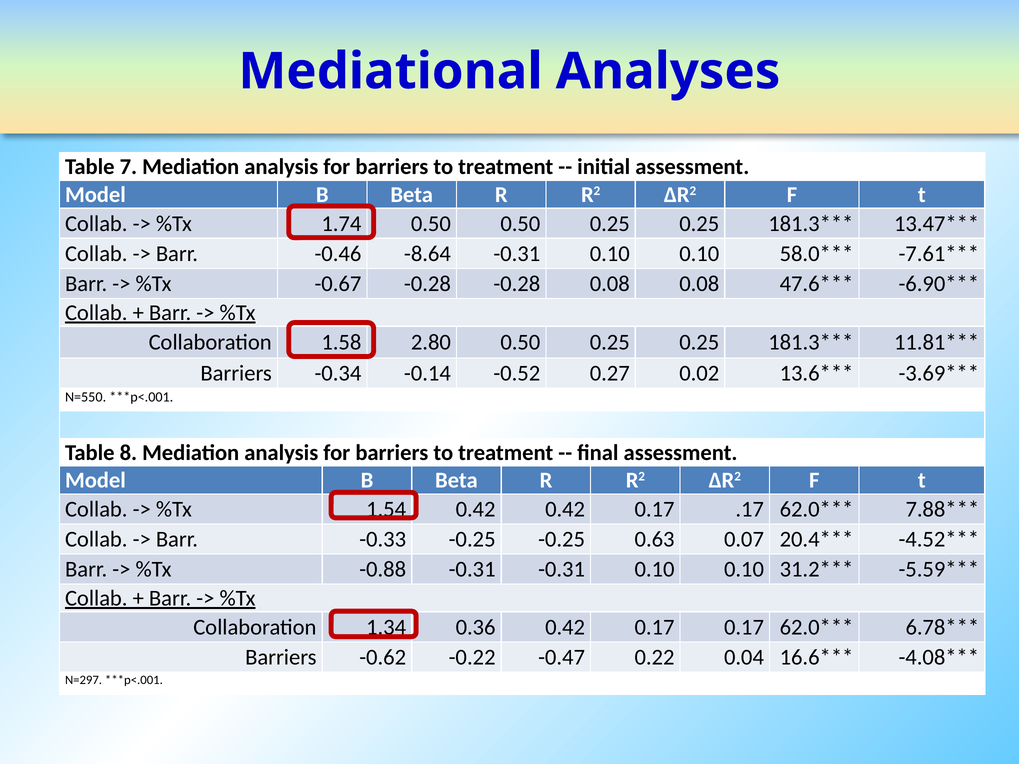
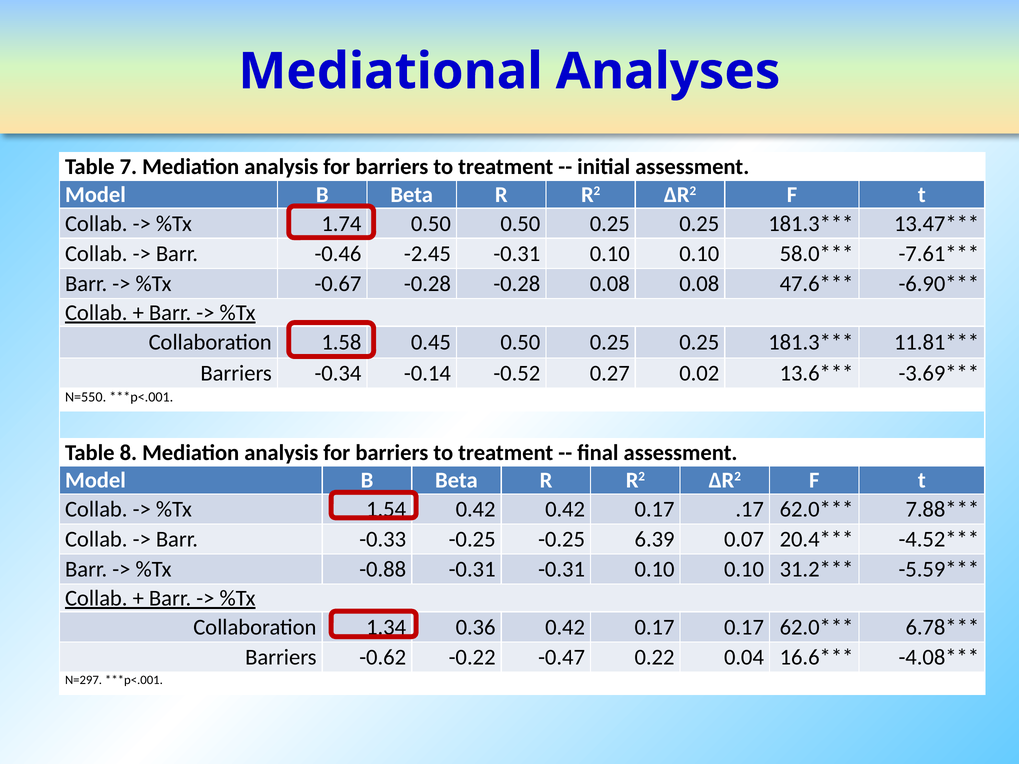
-8.64: -8.64 -> -2.45 (427, 254)
2.80: 2.80 -> 0.45 (431, 343)
0.63: 0.63 -> 6.39 (655, 539)
